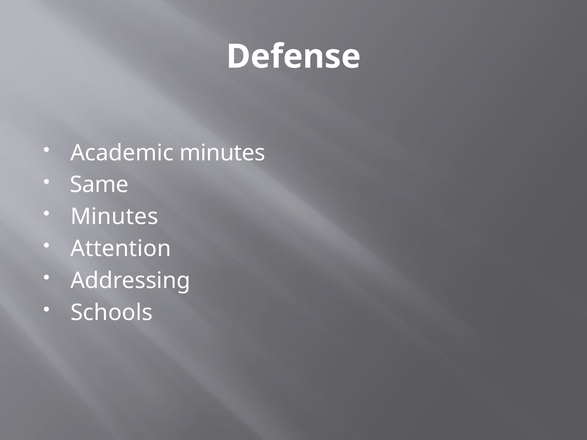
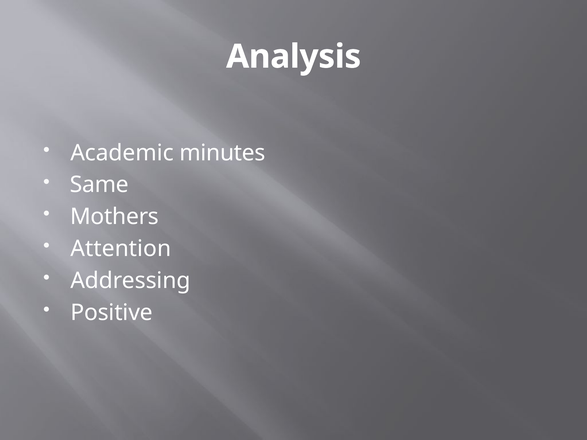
Defense: Defense -> Analysis (294, 57)
Minutes: Minutes -> Mothers (115, 217)
Schools: Schools -> Positive (112, 313)
